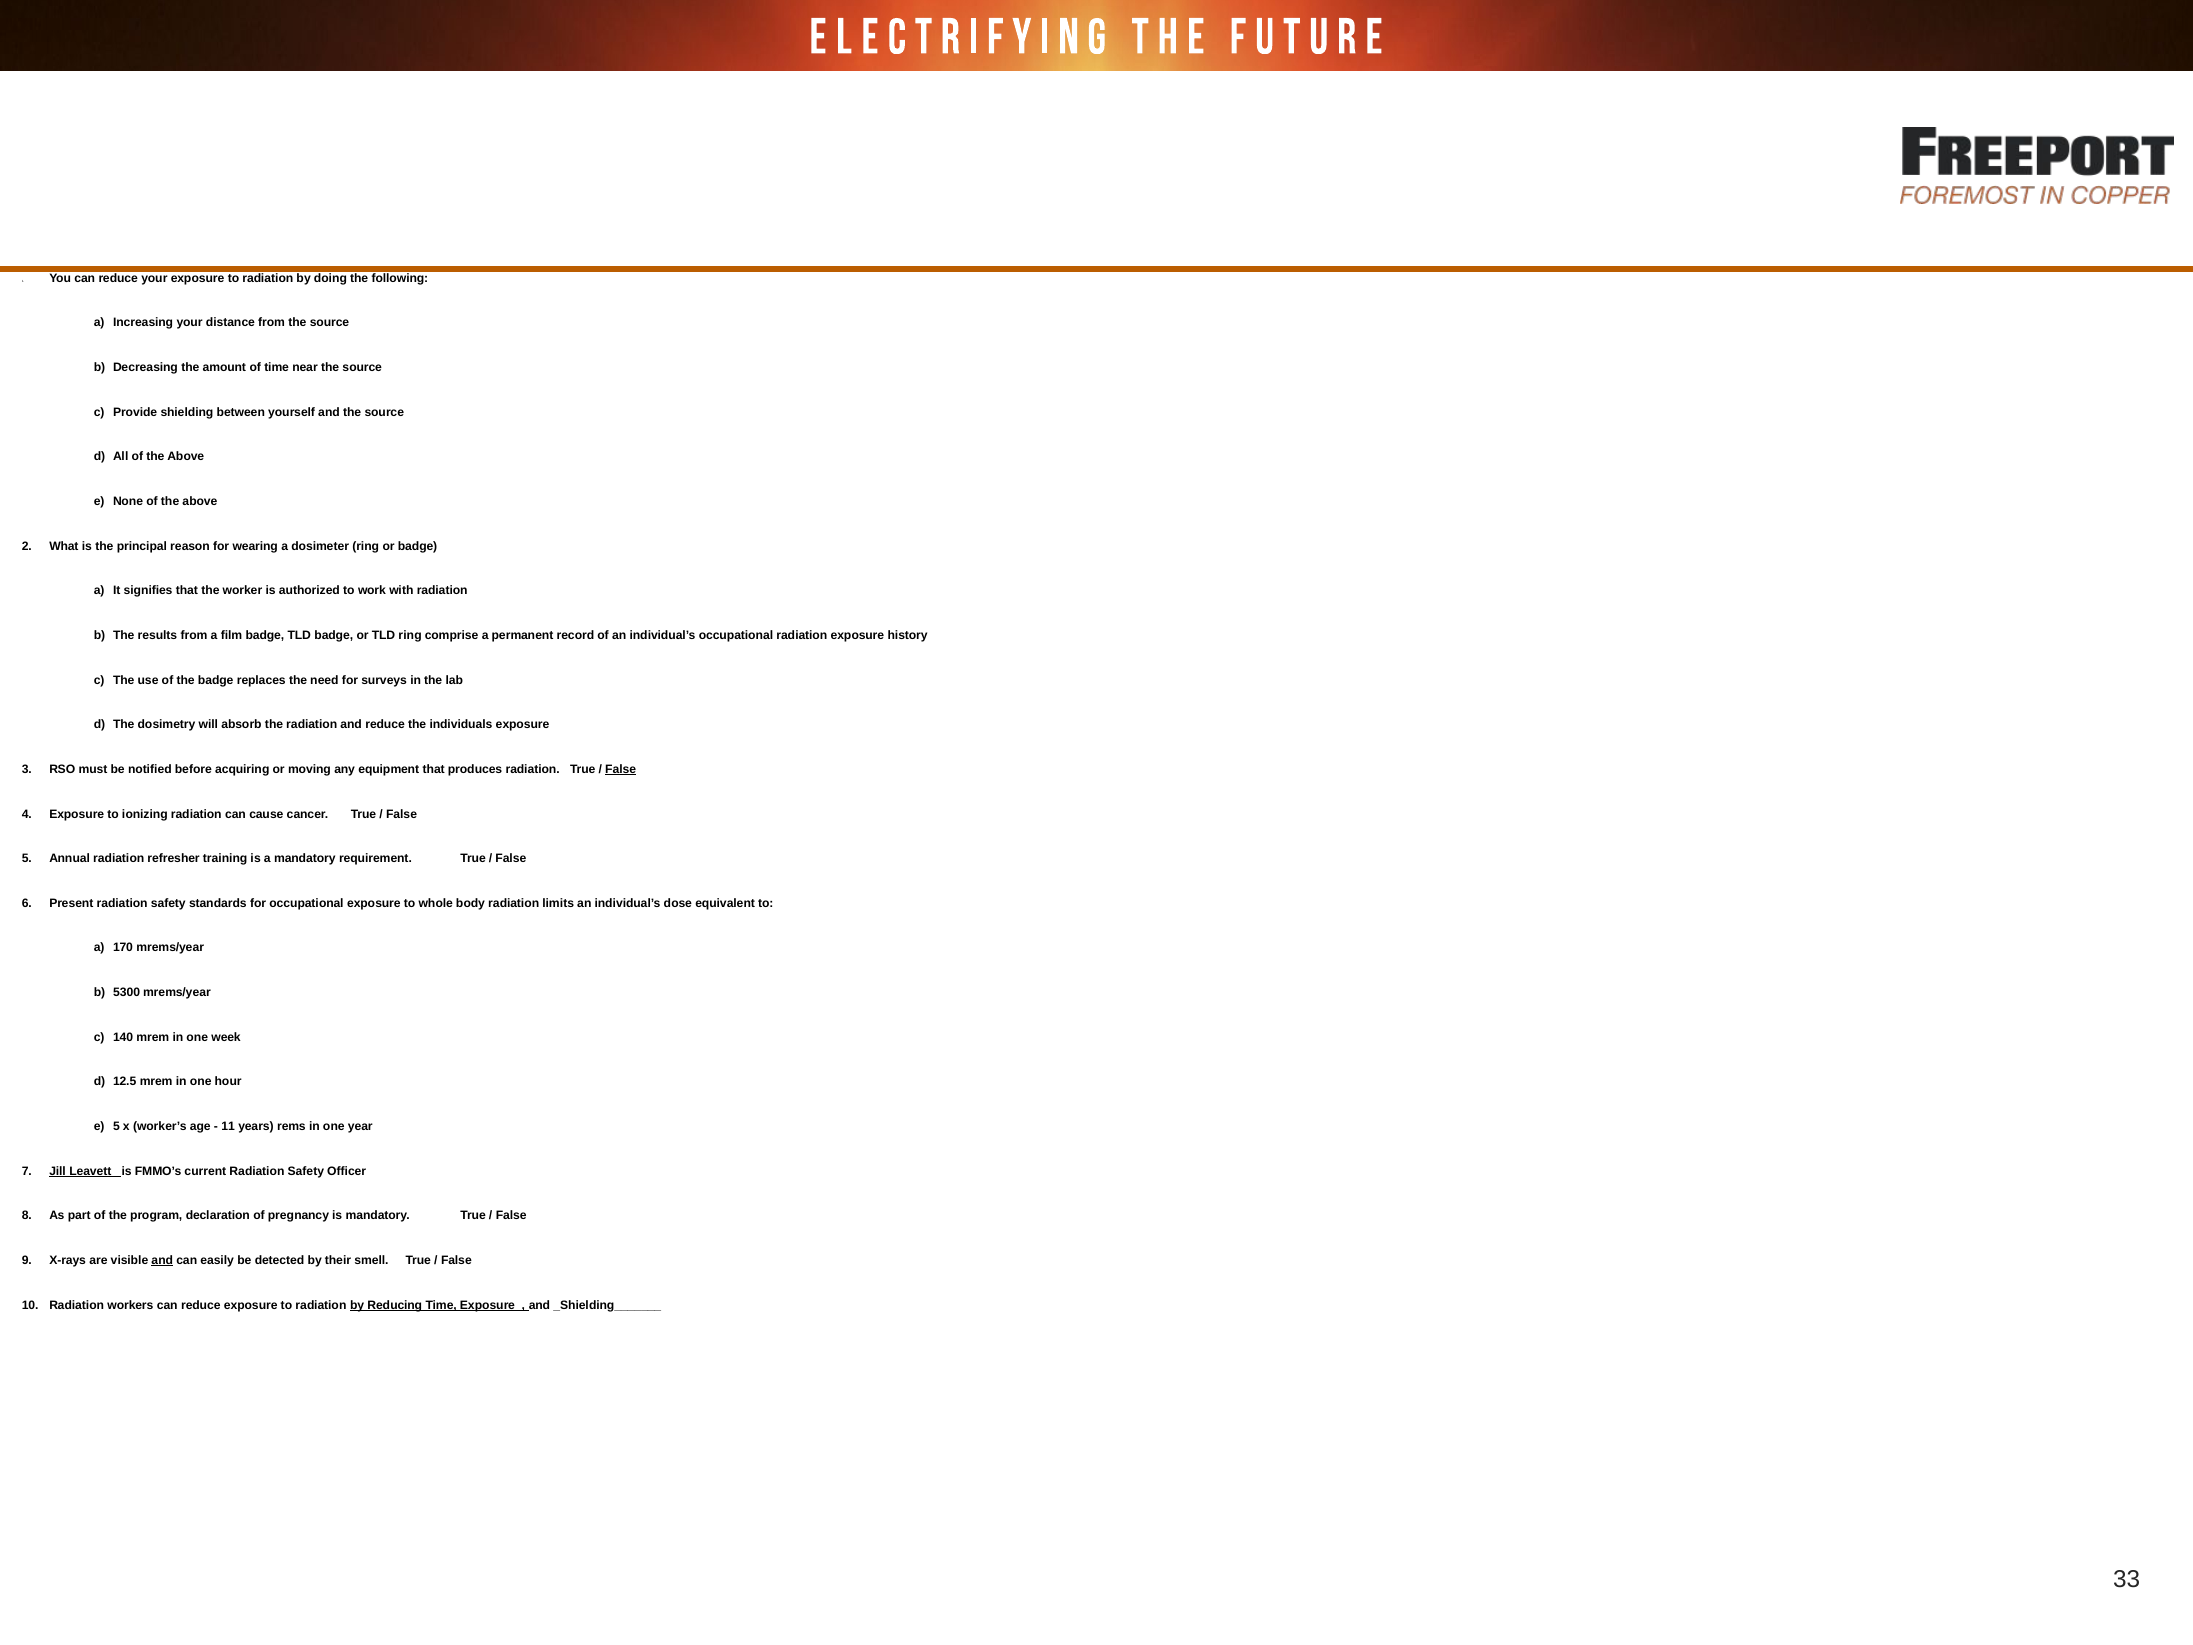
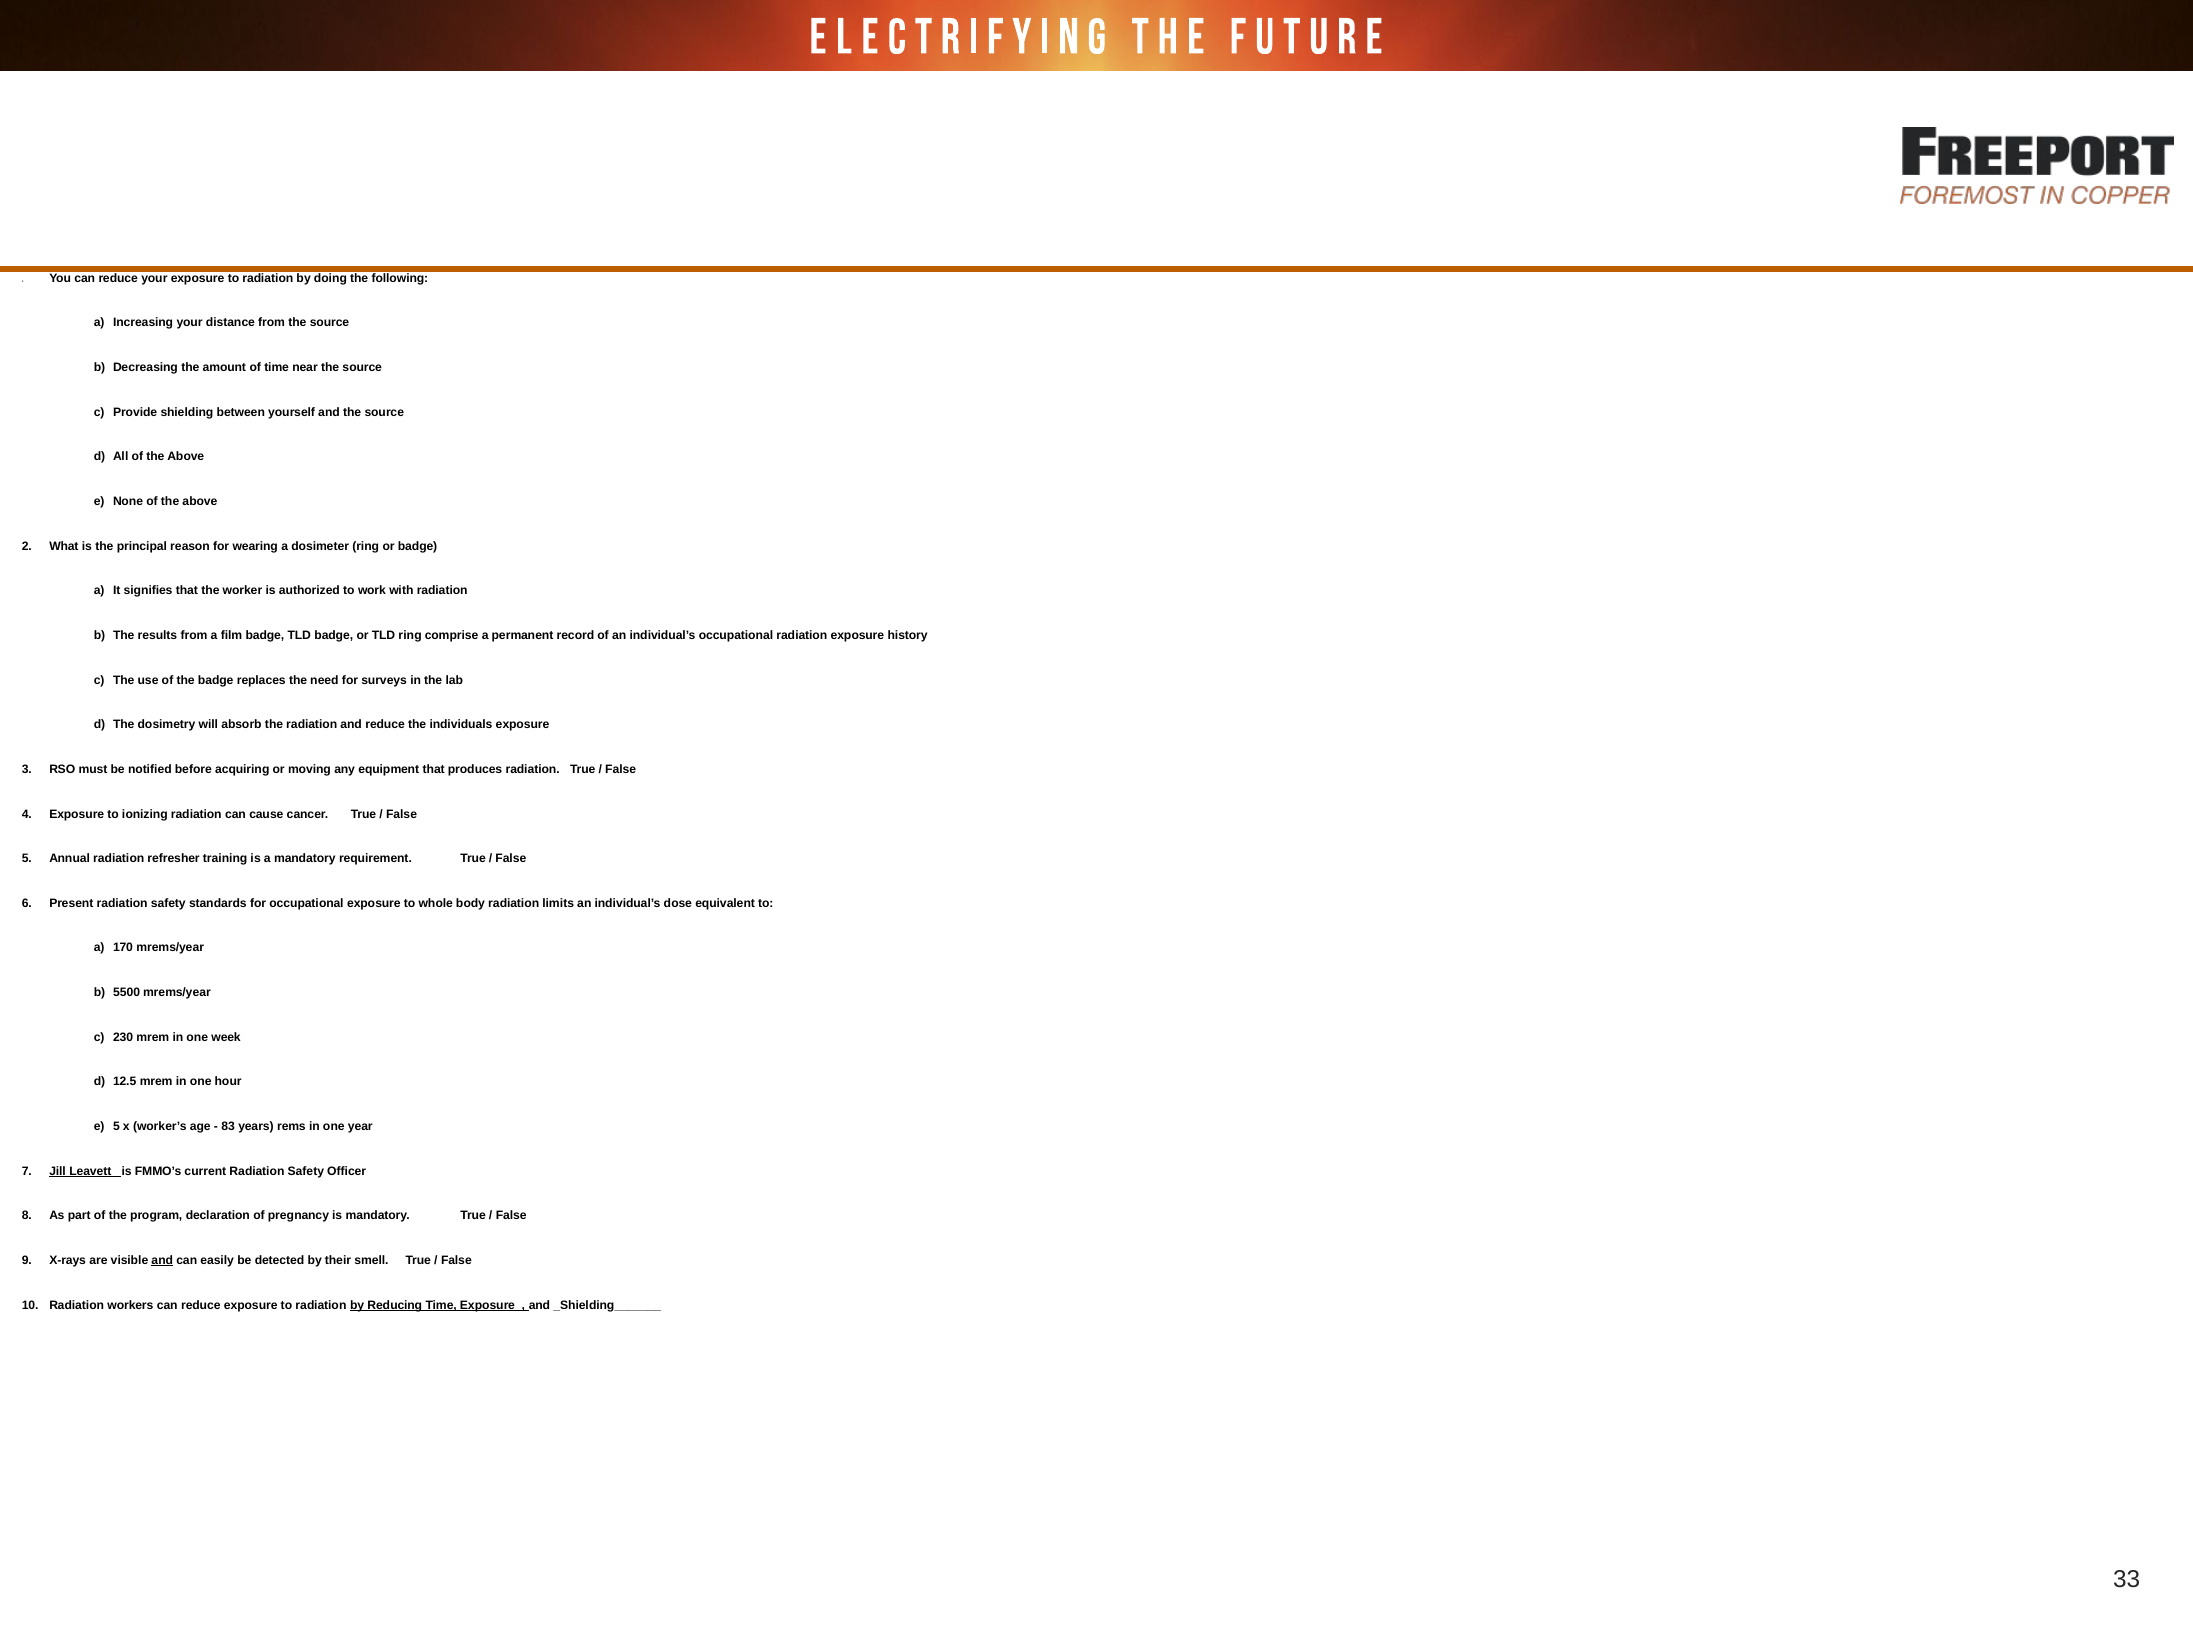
False underline: present -> none (621, 769)
5300: 5300 -> 5500 (127, 992)
140: 140 -> 230 (123, 1037)
11: 11 -> 83 (228, 1126)
